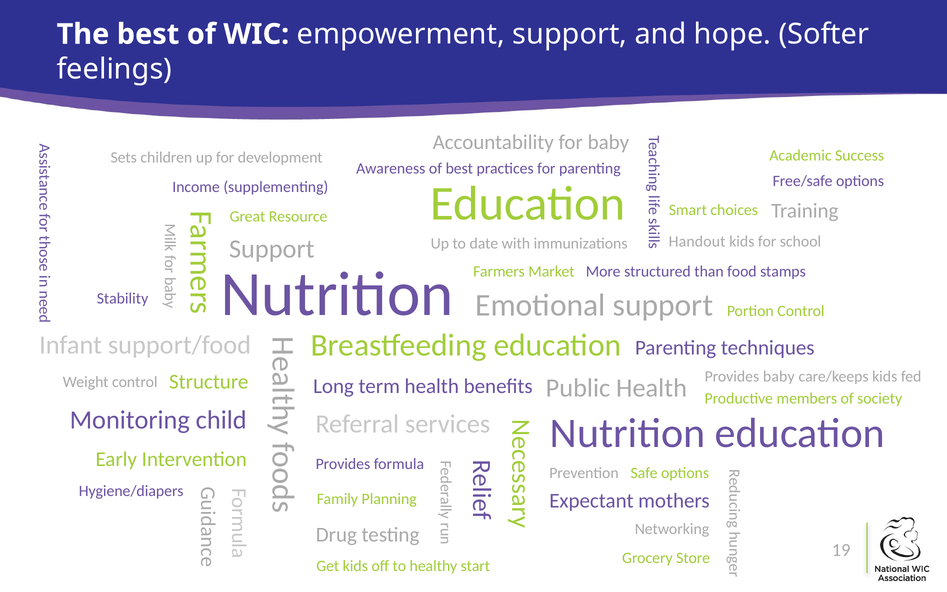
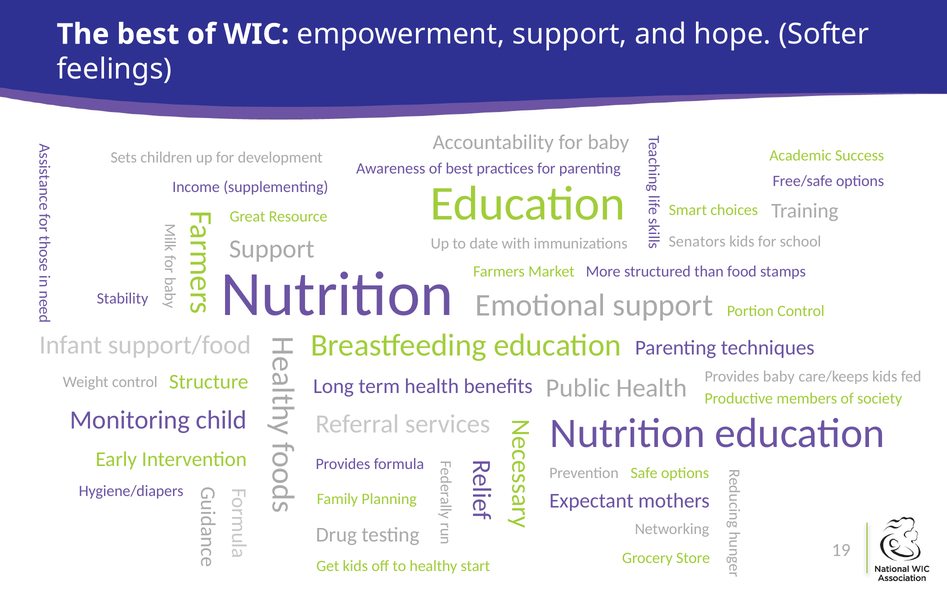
Handout: Handout -> Senators (697, 242)
